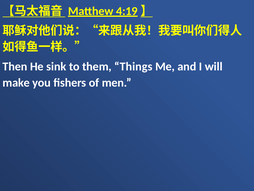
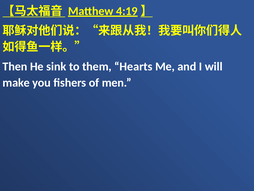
Things: Things -> Hearts (133, 66)
